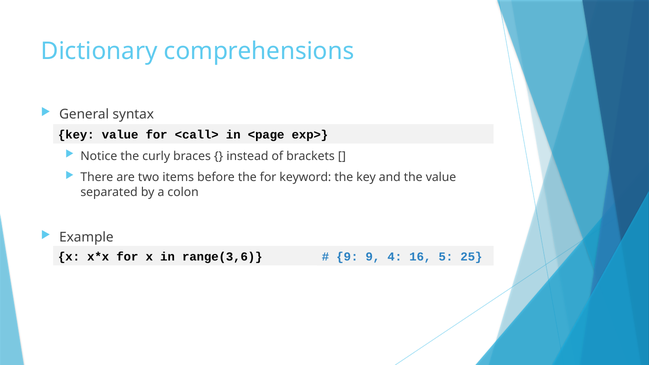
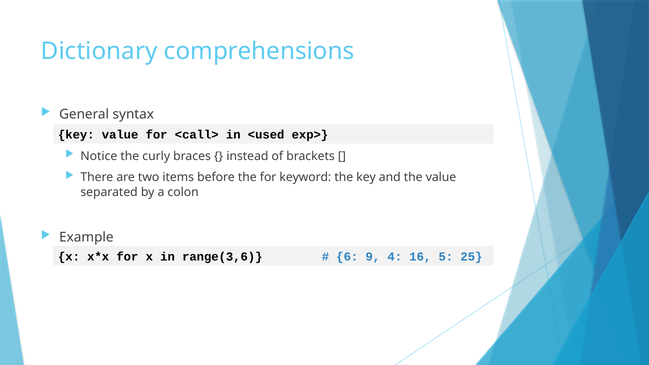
<page: <page -> <used (266, 135)
9: 9 -> 6 (347, 257)
